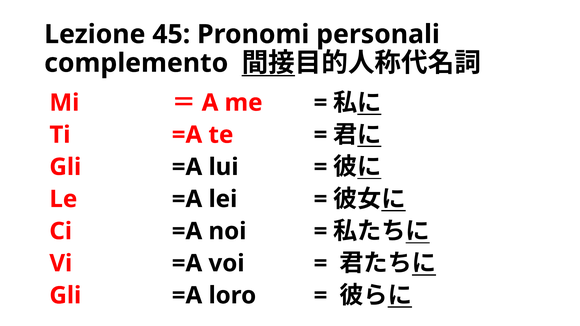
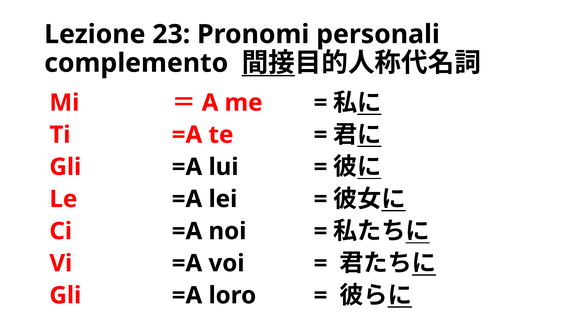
45: 45 -> 23 (171, 34)
